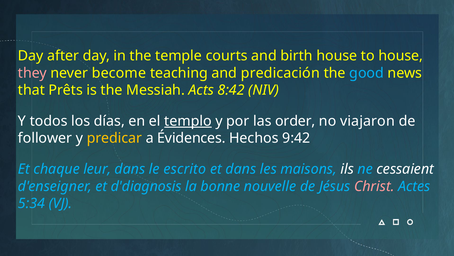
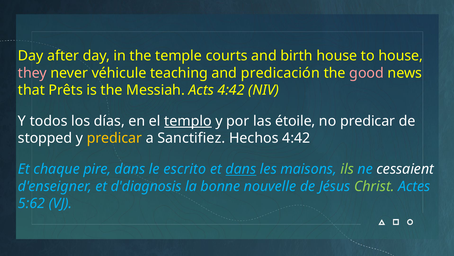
become: become -> véhicule (119, 73)
good colour: light blue -> pink (367, 73)
Acts 8:42: 8:42 -> 4:42 (231, 90)
order: order -> étoile (295, 121)
no viajaron: viajaron -> predicar (368, 121)
follower: follower -> stopped (45, 138)
Évidences: Évidences -> Sanctifiez (191, 138)
Hechos 9:42: 9:42 -> 4:42 (296, 138)
leur: leur -> pire (97, 169)
dans underline: none -> present (241, 169)
ils colour: white -> light green (347, 169)
Christ colour: pink -> light green (374, 186)
5:34: 5:34 -> 5:62 (32, 203)
